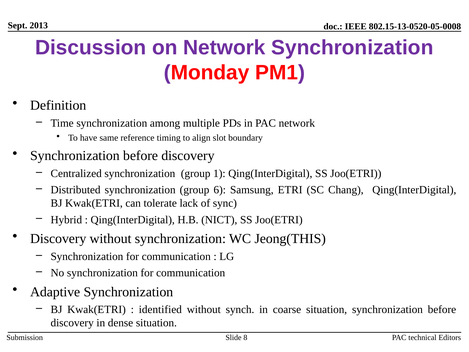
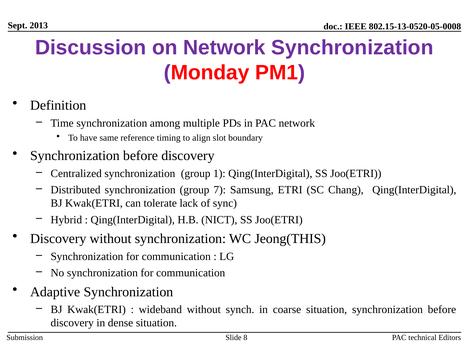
6: 6 -> 7 (220, 190)
identified: identified -> wideband (160, 309)
